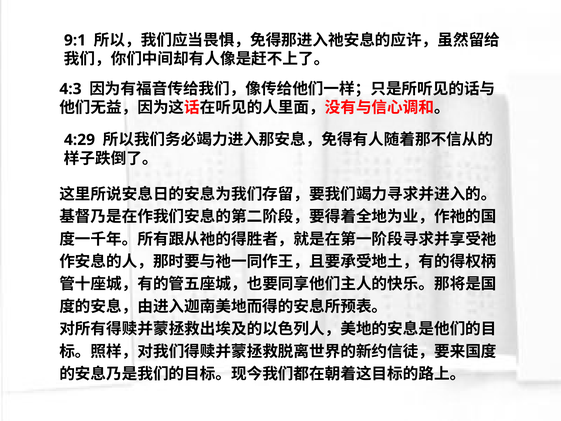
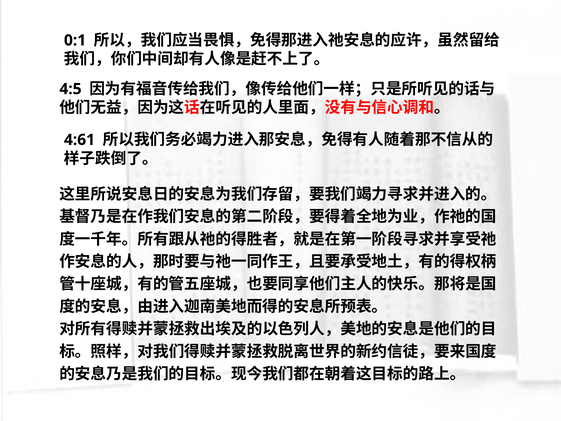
9:1: 9:1 -> 0:1 (75, 40)
4:3: 4:3 -> 4:5 (70, 89)
4:29: 4:29 -> 4:61 (79, 140)
